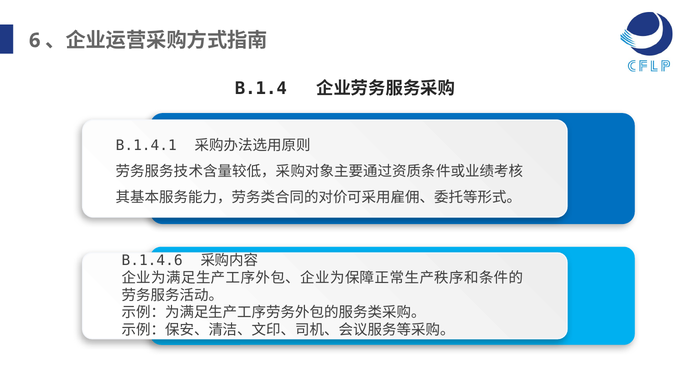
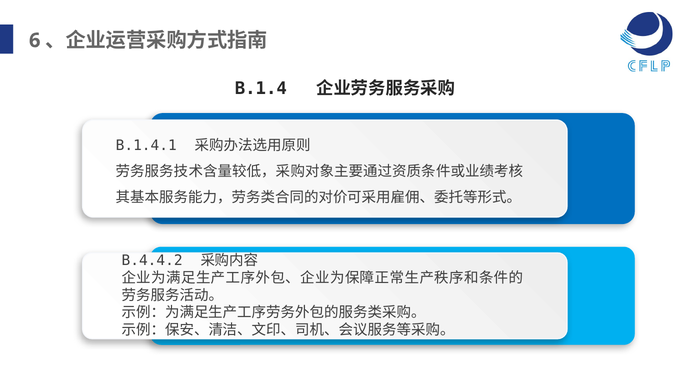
B.1.4.6: B.1.4.6 -> B.4.4.2 (152, 261)
